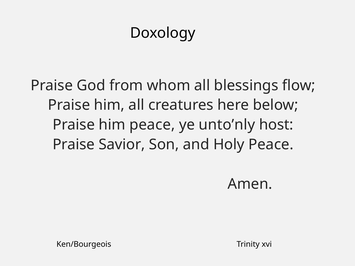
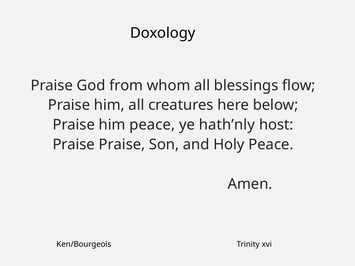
unto’nly: unto’nly -> hath’nly (227, 125)
Praise Savior: Savior -> Praise (122, 145)
